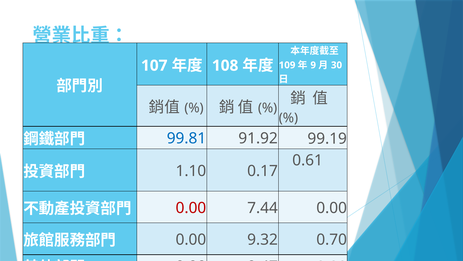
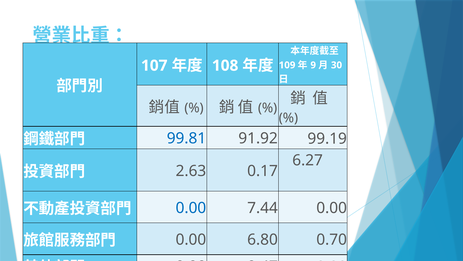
0.61: 0.61 -> 6.27 (308, 160)
1.10: 1.10 -> 2.63 (191, 171)
0.00 colour: red -> blue (191, 208)
9.32: 9.32 -> 6.80 (263, 239)
